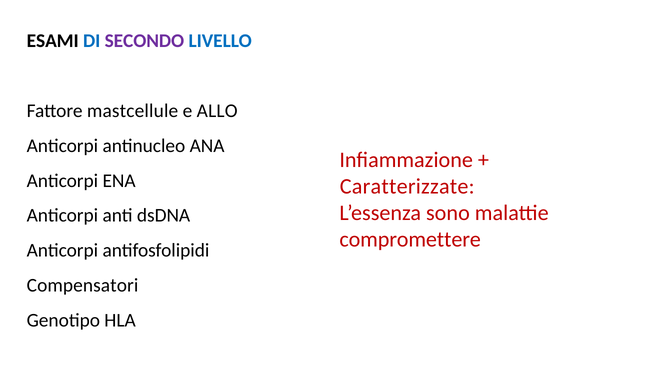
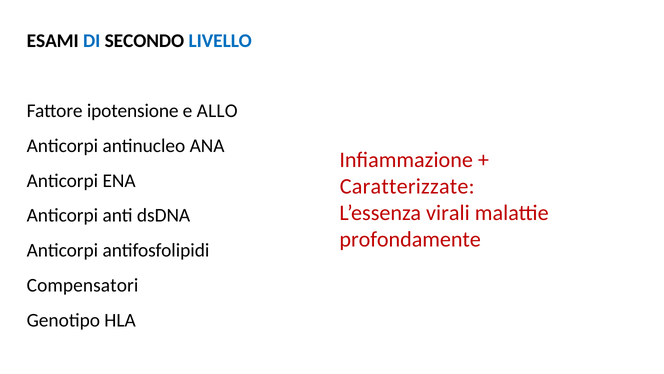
SECONDO colour: purple -> black (144, 41)
mastcellule: mastcellule -> ipotensione (133, 111)
sono: sono -> virali (448, 213)
compromettere: compromettere -> profondamente (410, 239)
